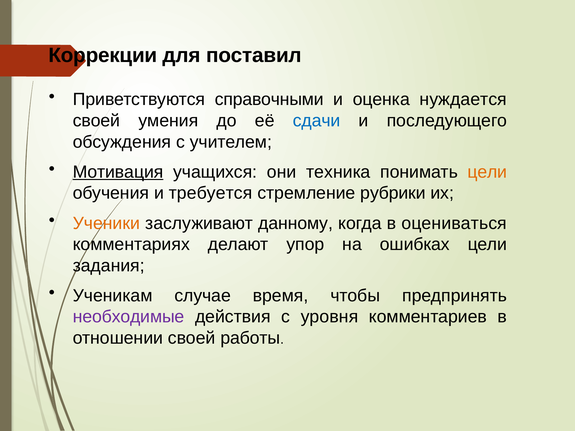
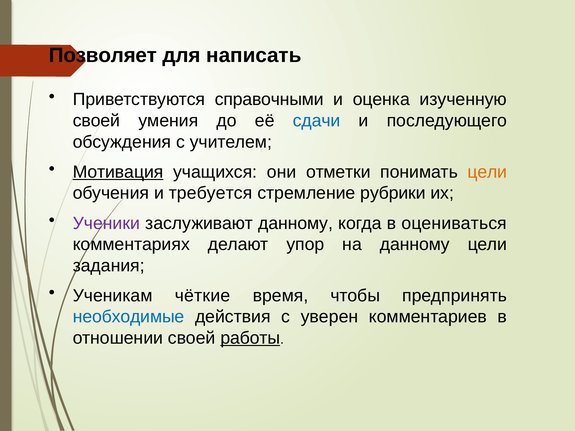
Коррекции: Коррекции -> Позволяет (103, 55)
поставил: поставил -> написать (254, 55)
нуждается: нуждается -> изученную (463, 100)
техника: техника -> отметки (338, 172)
Ученики colour: orange -> purple (106, 223)
на ошибках: ошибках -> данному (415, 245)
случае: случае -> чёткие (203, 296)
необходимые colour: purple -> blue (129, 317)
уровня: уровня -> уверен (329, 317)
работы underline: none -> present (250, 338)
